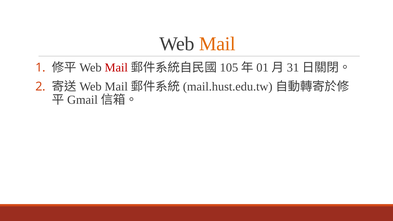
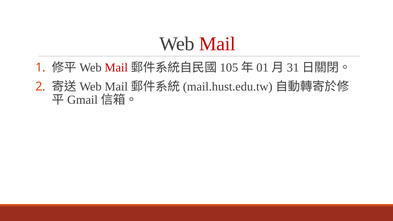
Mail colour: orange -> red (217, 44)
